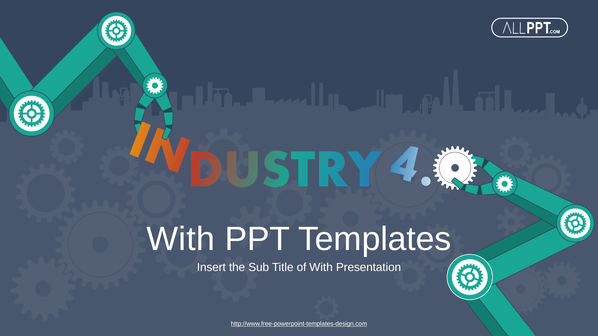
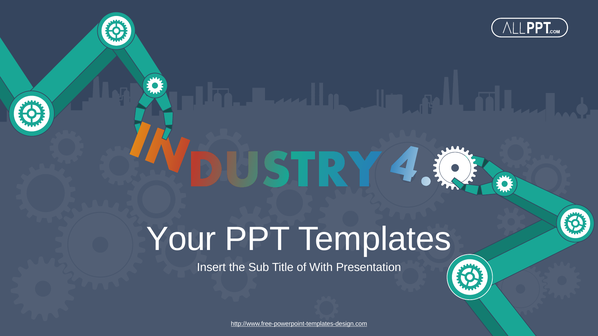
With: With -> Your (181, 239)
